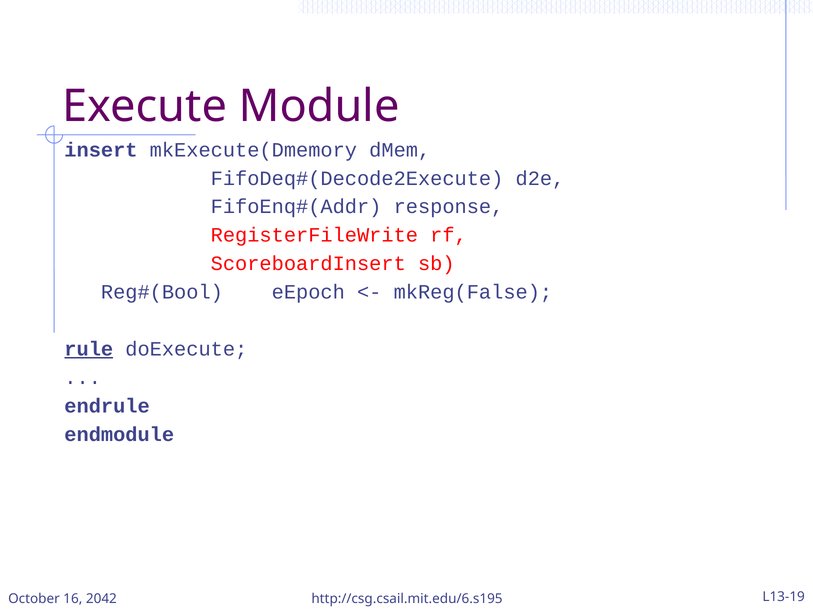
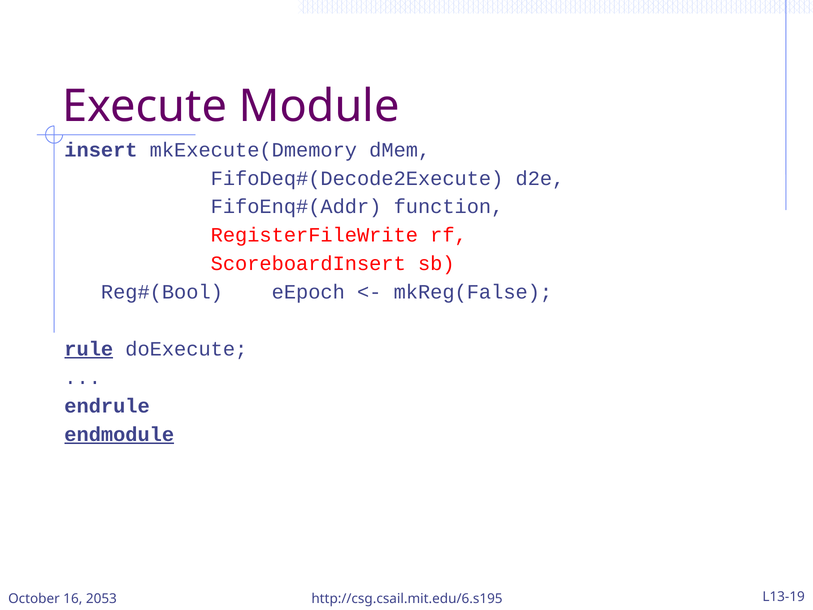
response: response -> function (449, 207)
endmodule underline: none -> present (119, 434)
2042: 2042 -> 2053 (101, 598)
